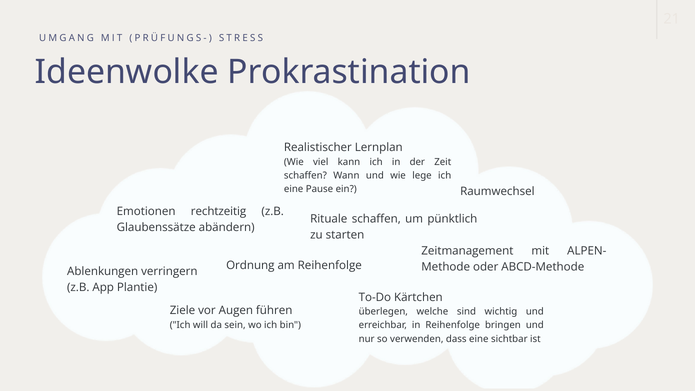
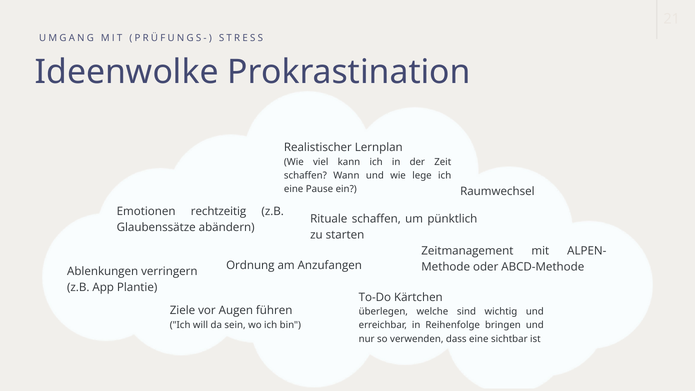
am Reihenfolge: Reihenfolge -> Anzufangen (330, 266)
